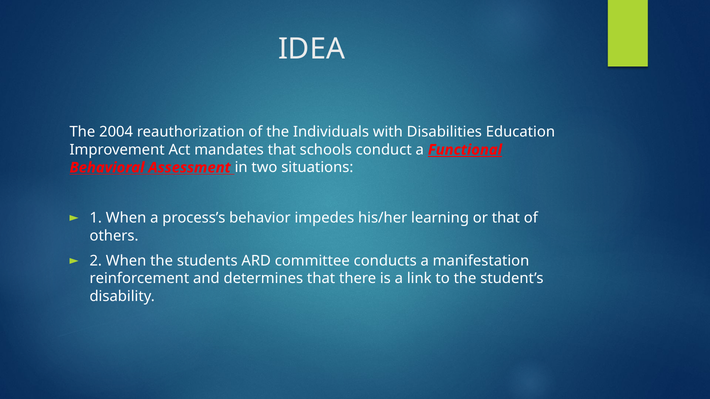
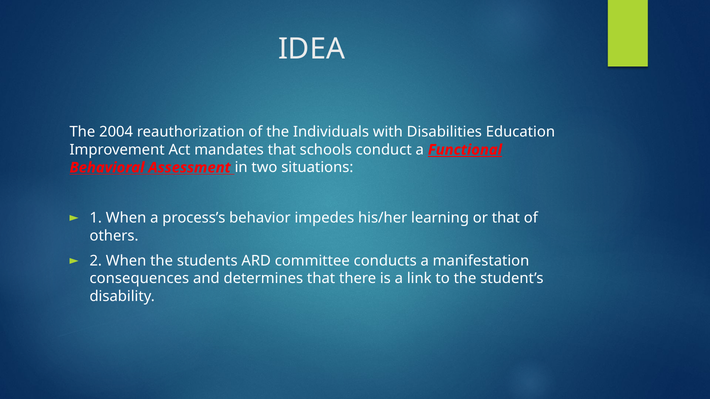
reinforcement: reinforcement -> consequences (139, 279)
